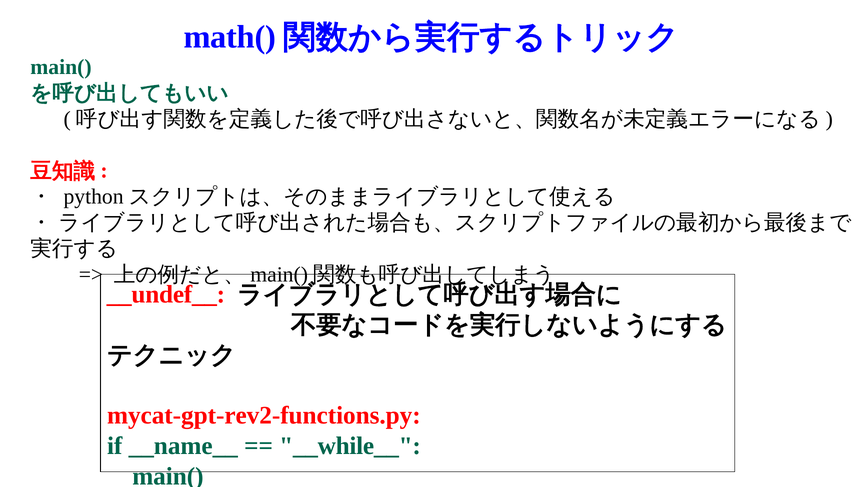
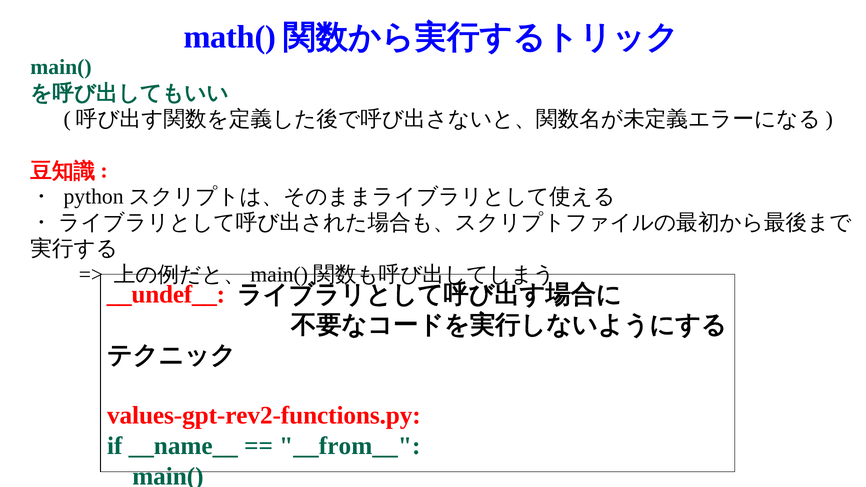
mycat-gpt-rev2-functions.py: mycat-gpt-rev2-functions.py -> values-gpt-rev2-functions.py (264, 416)
__while__: __while__ -> __from__ (350, 446)
